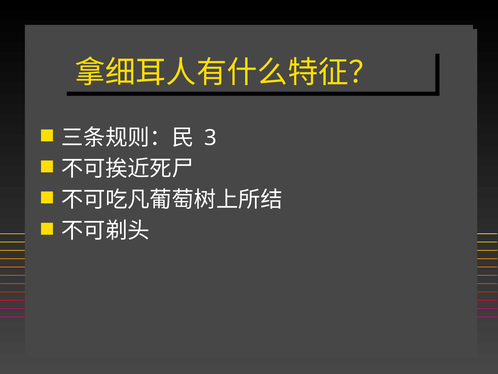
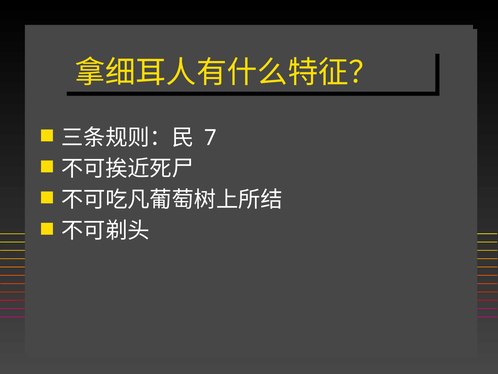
3: 3 -> 7 (211, 138)
